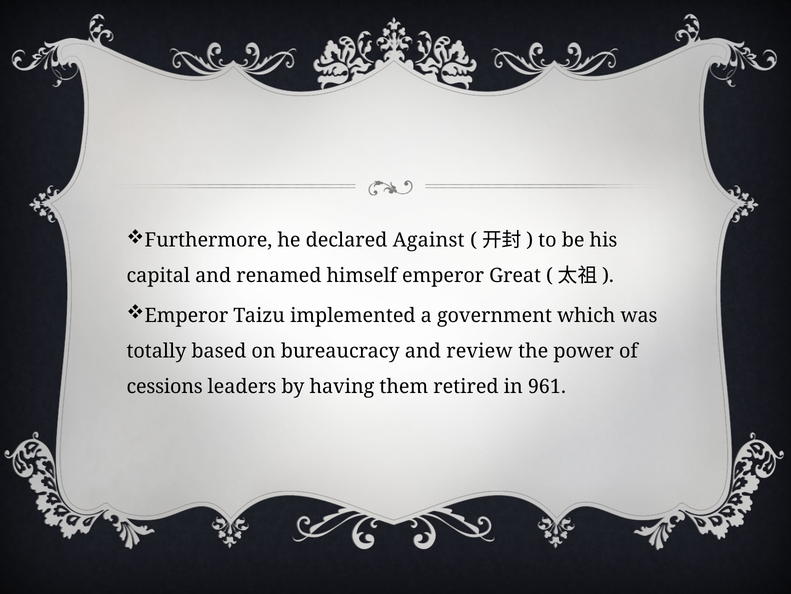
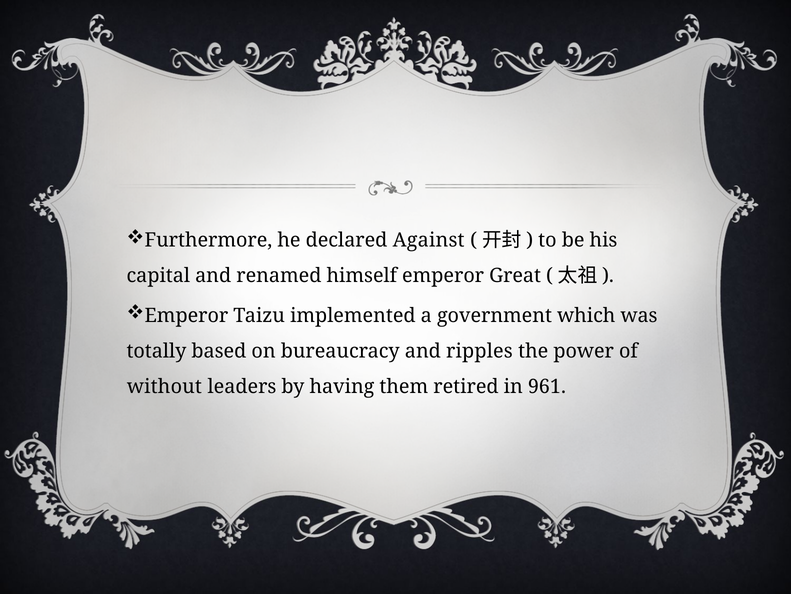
review: review -> ripples (479, 351)
cessions: cessions -> without (164, 386)
